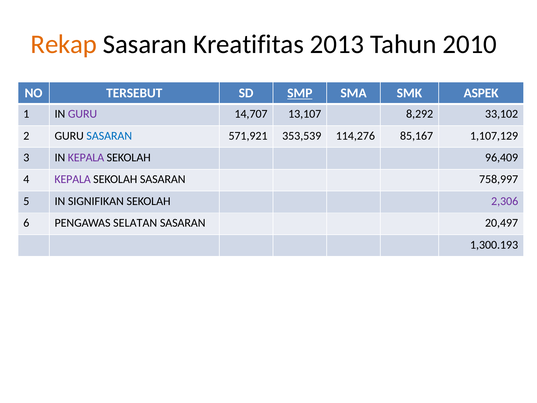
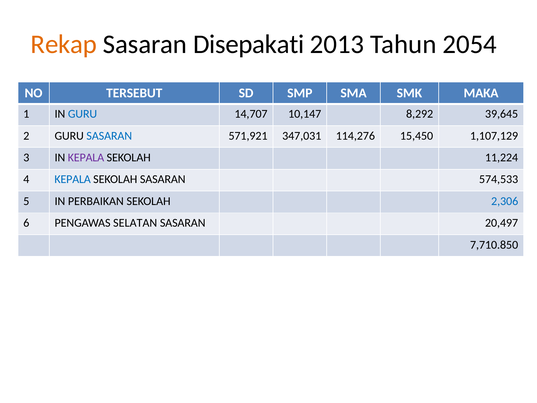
Kreatifitas: Kreatifitas -> Disepakati (249, 44)
2010: 2010 -> 2054 (470, 44)
SMP underline: present -> none (300, 93)
ASPEK: ASPEK -> MAKA (481, 93)
GURU colour: purple -> blue (83, 114)
13,107: 13,107 -> 10,147 (305, 114)
33,102: 33,102 -> 39,645 (502, 114)
353,539: 353,539 -> 347,031 (302, 136)
85,167: 85,167 -> 15,450 (417, 136)
96,409: 96,409 -> 11,224 (502, 158)
KEPALA colour: purple -> blue (73, 179)
758,997: 758,997 -> 574,533 (499, 179)
SIGNIFIKAN: SIGNIFIKAN -> PERBAIKAN (96, 201)
2,306 colour: purple -> blue (505, 201)
1,300.193: 1,300.193 -> 7,710.850 (494, 245)
